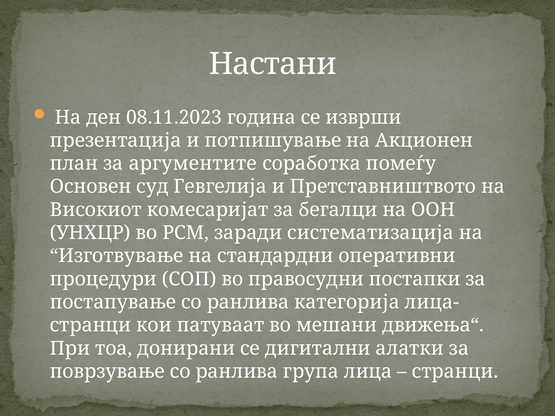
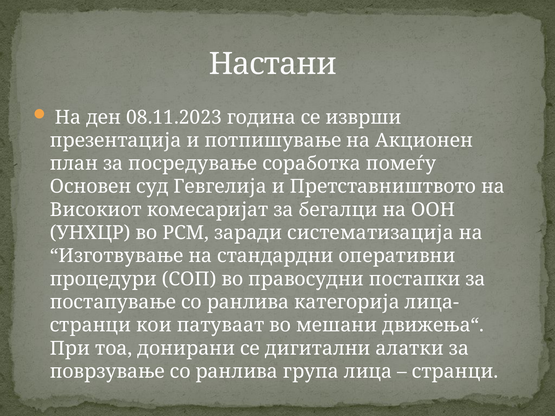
аргументите: аргументите -> посредување (193, 164)
